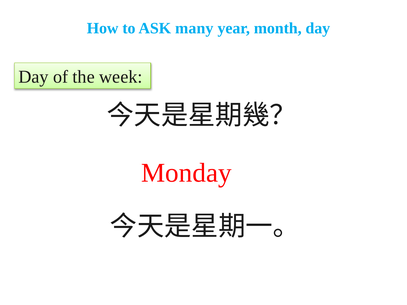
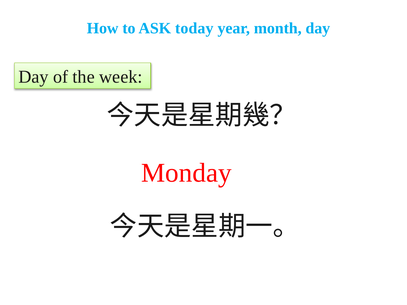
many: many -> today (194, 28)
